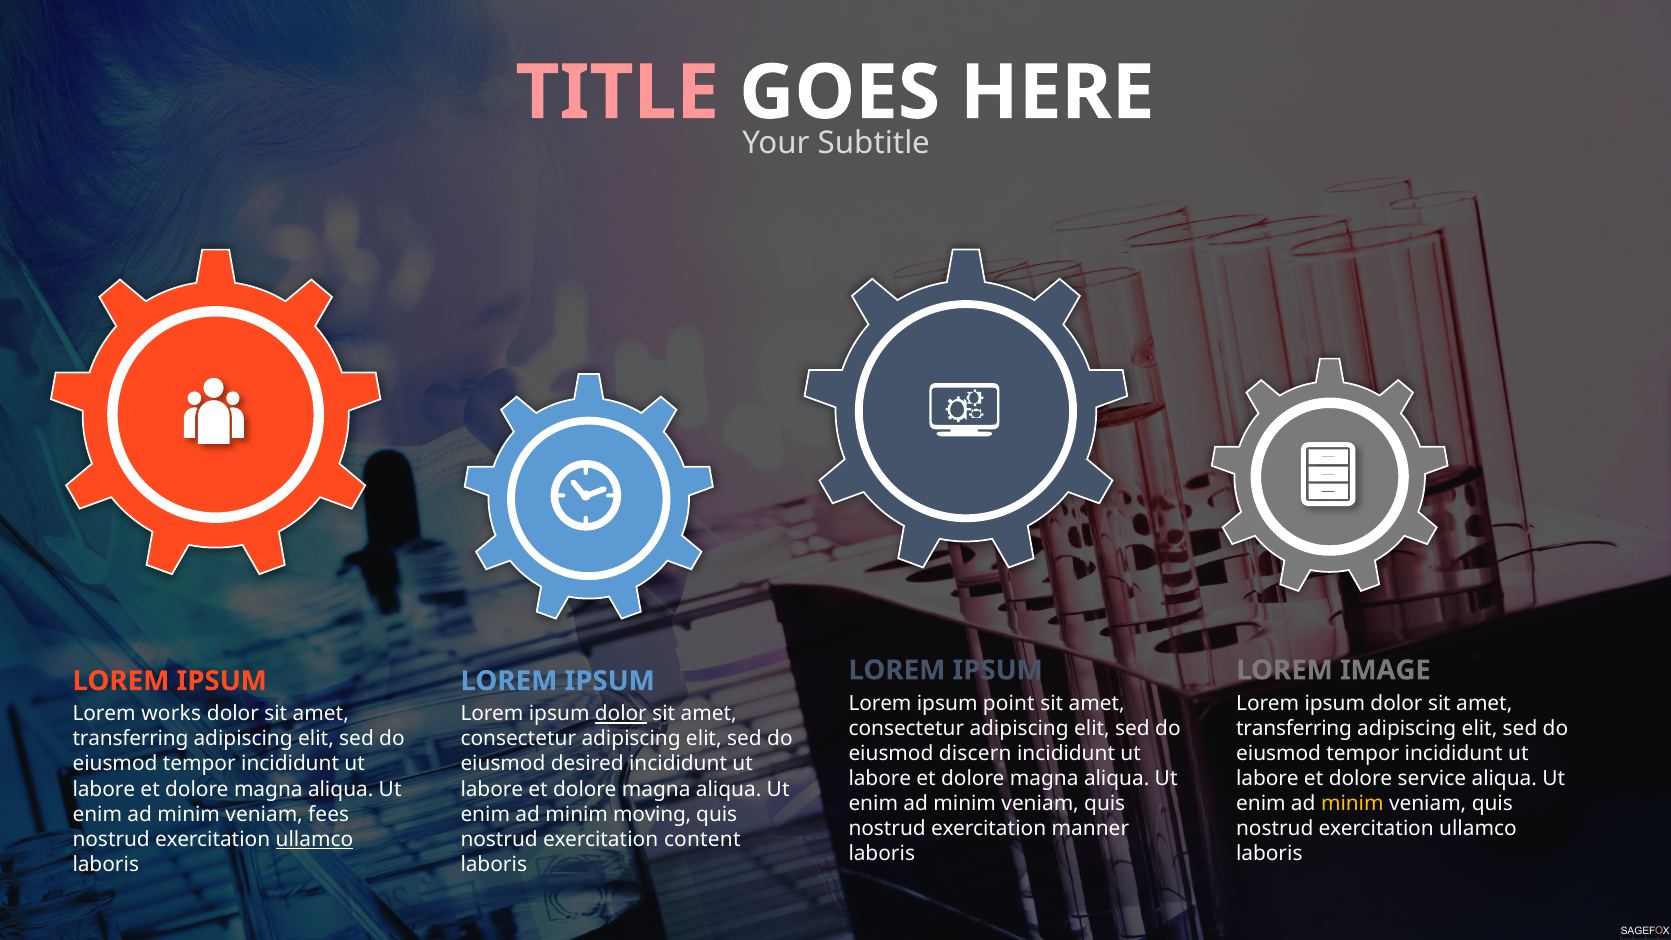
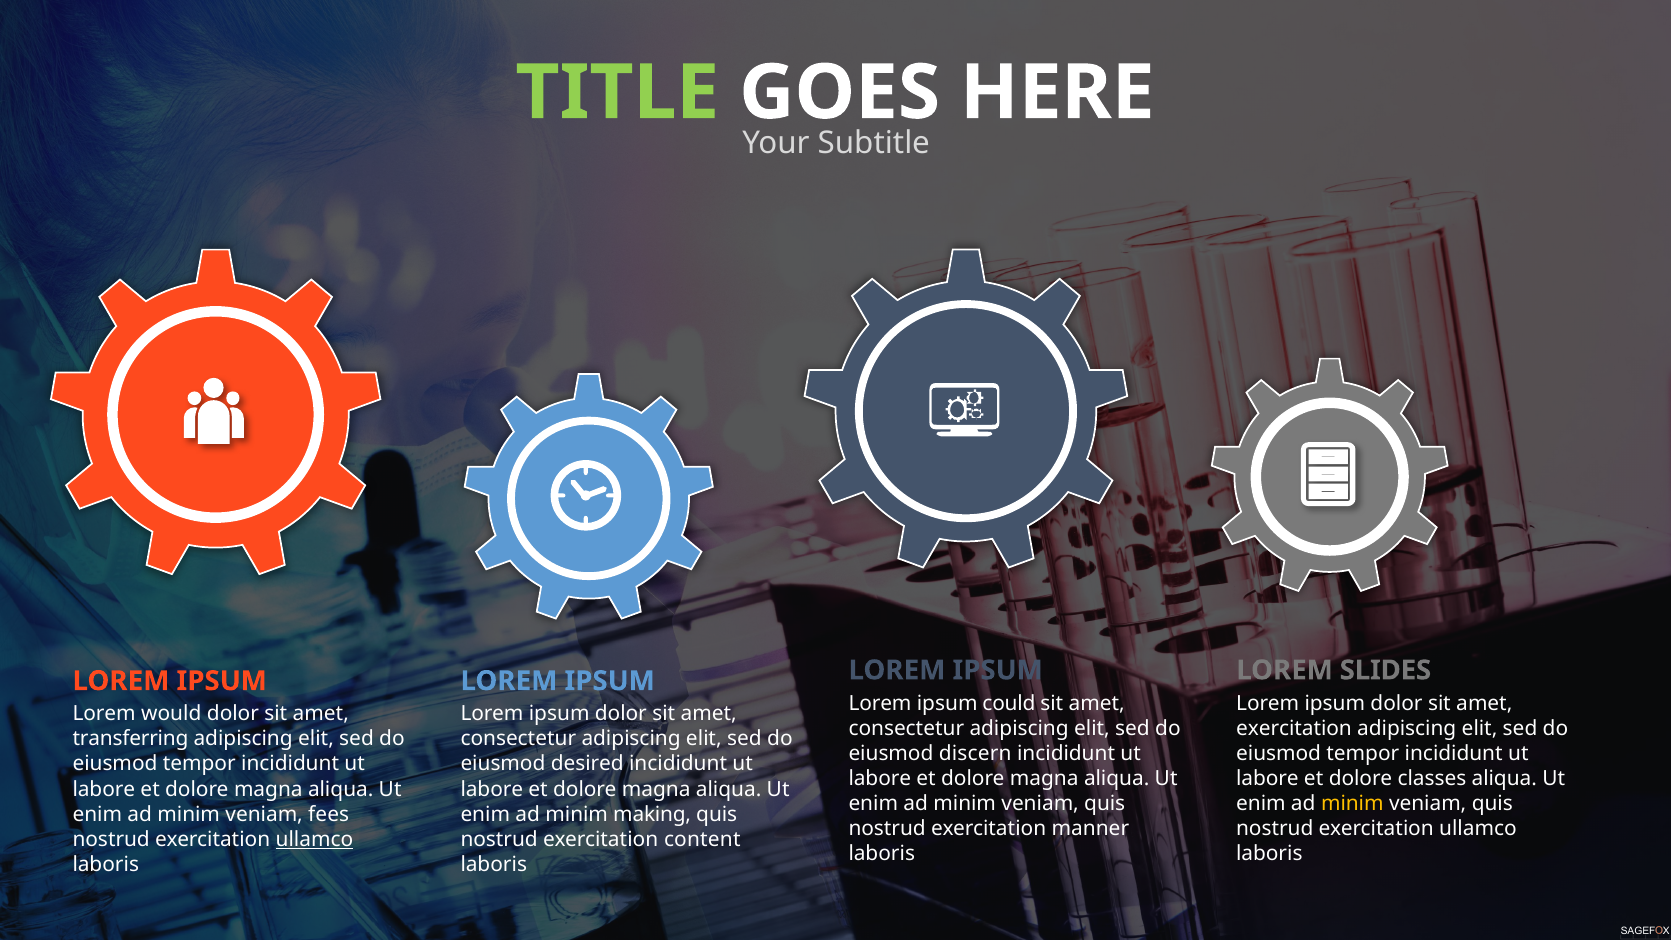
TITLE colour: pink -> light green (617, 93)
IMAGE: IMAGE -> SLIDES (1385, 670)
point: point -> could (1009, 703)
works: works -> would (171, 714)
dolor underline: present -> none (621, 714)
transferring: transferring -> exercitation (1294, 728)
service: service -> classes (1432, 778)
moving: moving -> making (652, 814)
